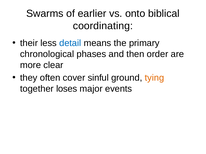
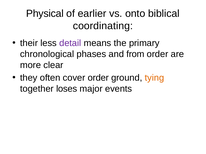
Swarms: Swarms -> Physical (45, 14)
detail colour: blue -> purple (70, 43)
then: then -> from (135, 54)
cover sinful: sinful -> order (98, 78)
